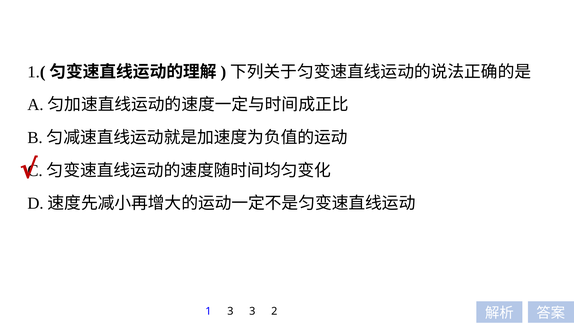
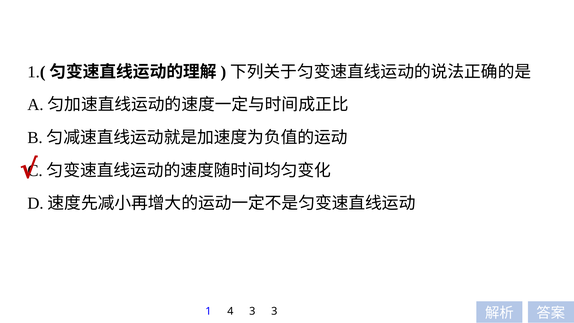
1 3: 3 -> 4 (230, 311)
3 2: 2 -> 3 (274, 311)
